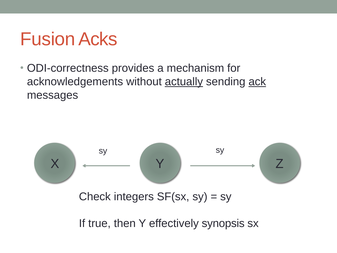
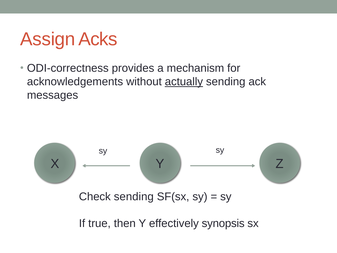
Fusion: Fusion -> Assign (48, 39)
ack underline: present -> none (257, 82)
Check integers: integers -> sending (134, 196)
